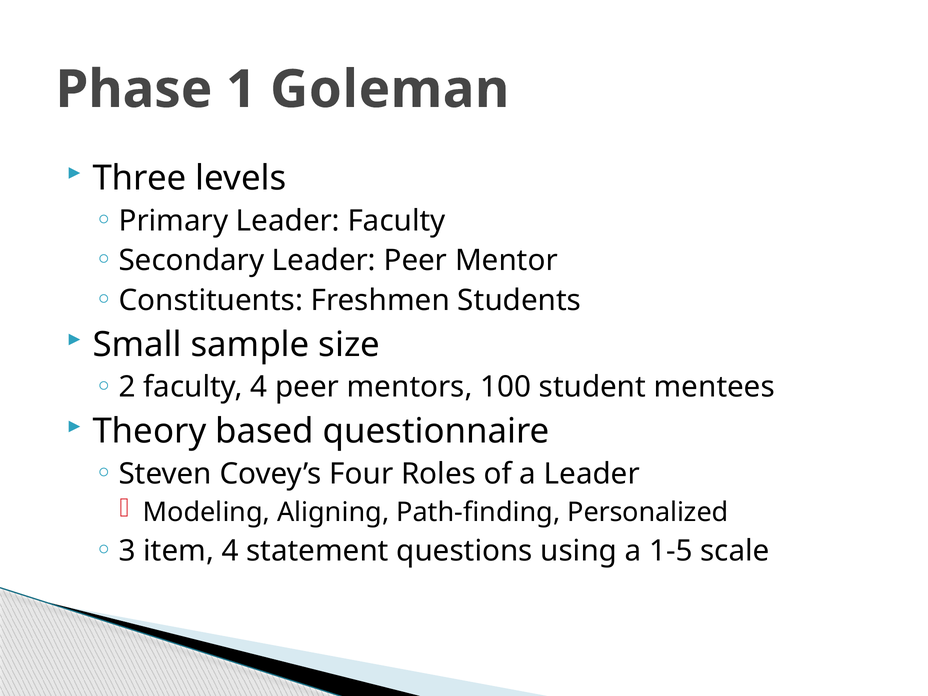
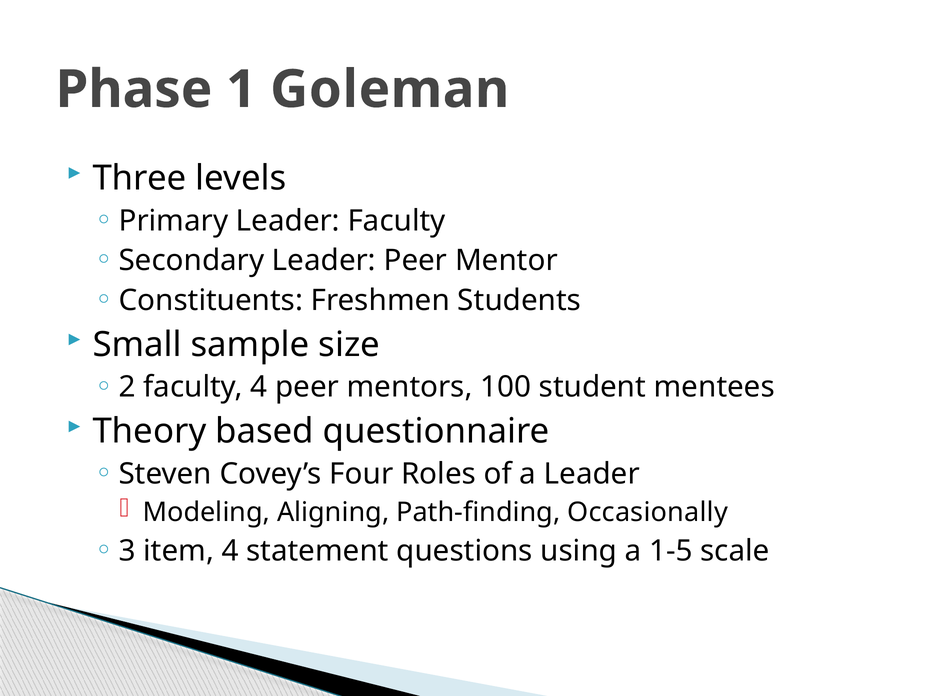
Personalized: Personalized -> Occasionally (648, 512)
